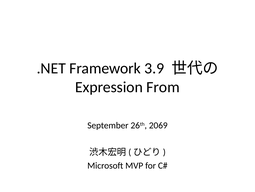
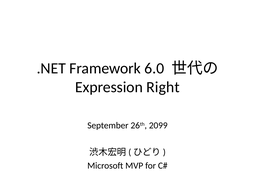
3.9: 3.9 -> 6.0 (154, 68)
From: From -> Right (163, 87)
2069: 2069 -> 2099 (158, 125)
